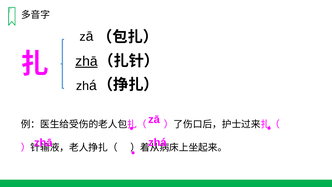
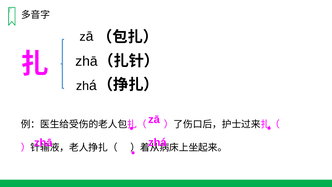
zhā underline: present -> none (86, 61)
